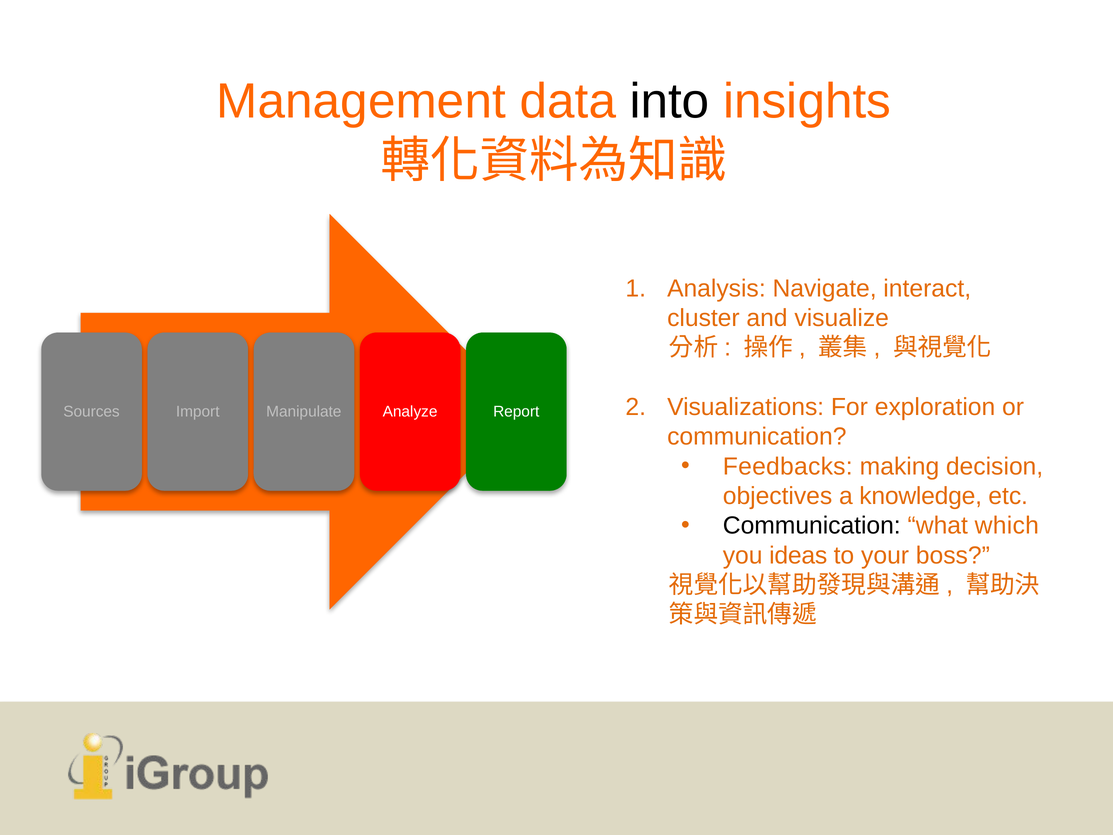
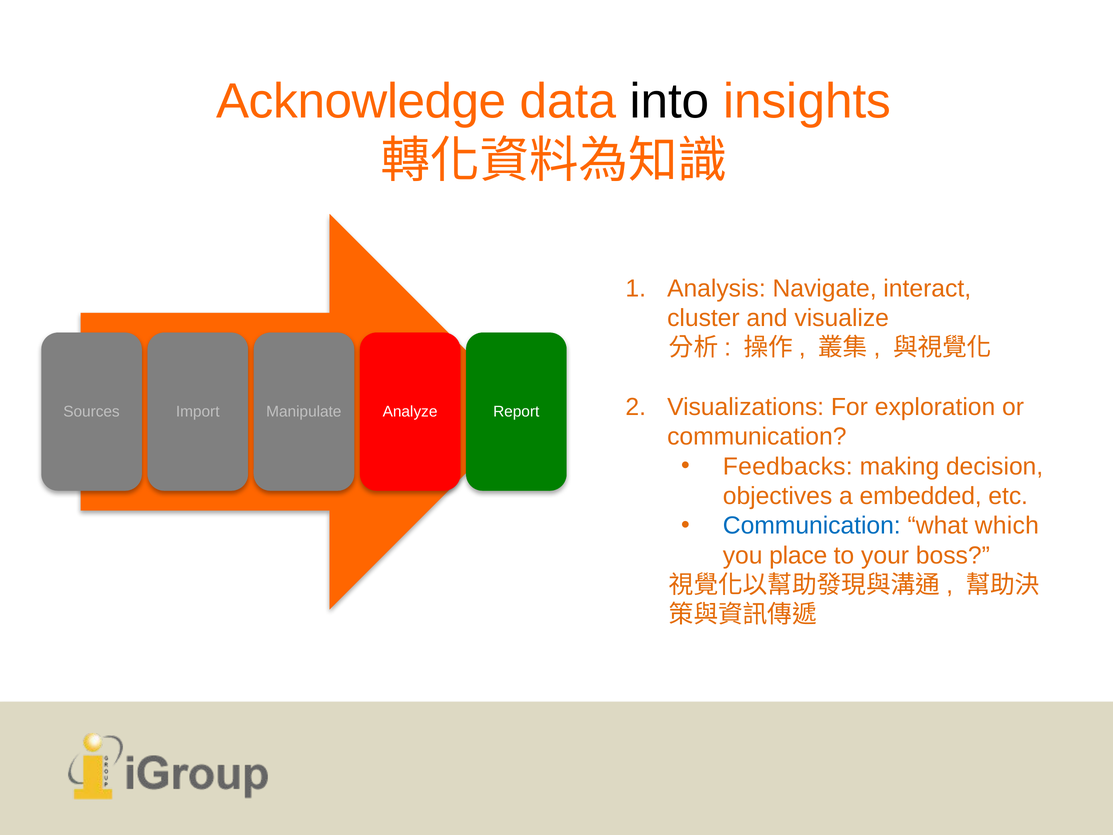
Management: Management -> Acknowledge (361, 102)
knowledge: knowledge -> embedded (921, 496)
Communication colour: black -> blue (812, 526)
ideas: ideas -> place (798, 555)
